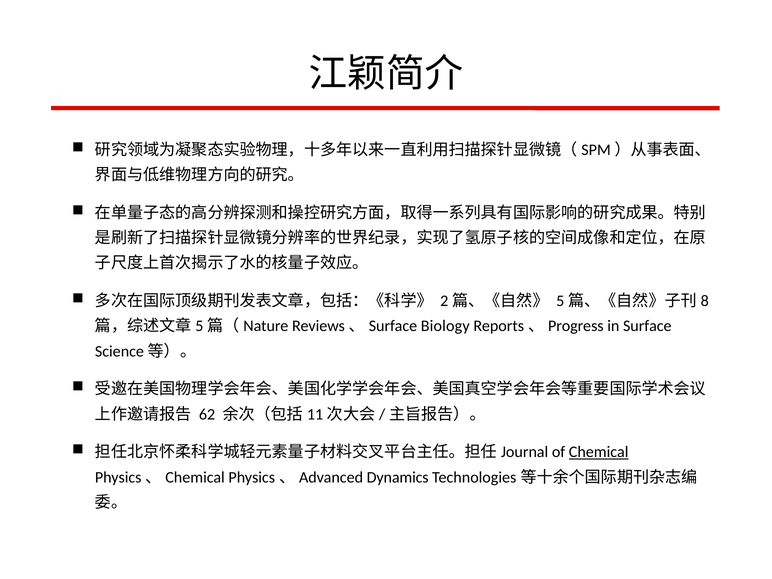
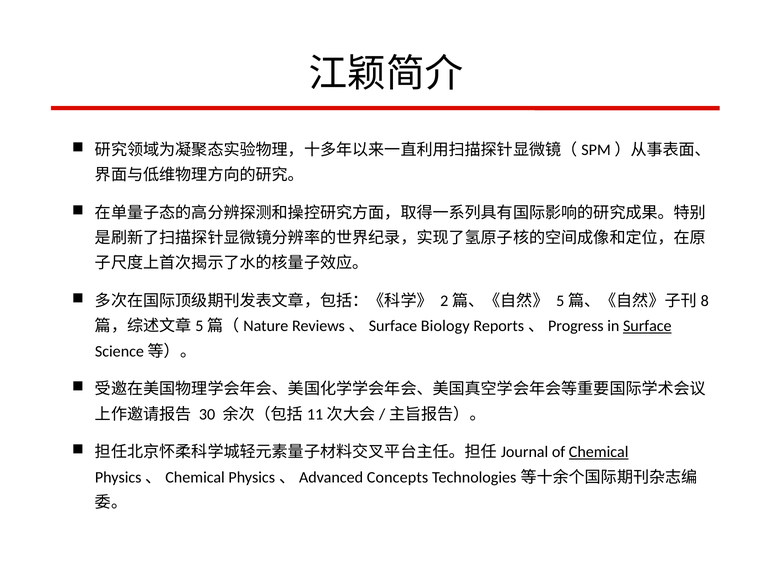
Surface underline: none -> present (647, 326)
62: 62 -> 30 (207, 414)
Dynamics: Dynamics -> Concepts (398, 477)
